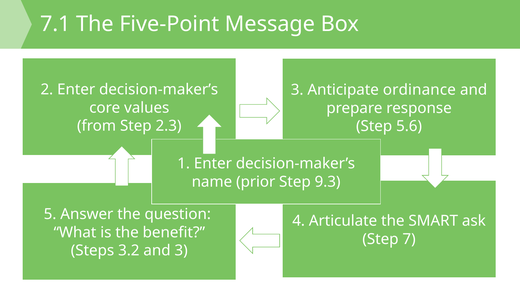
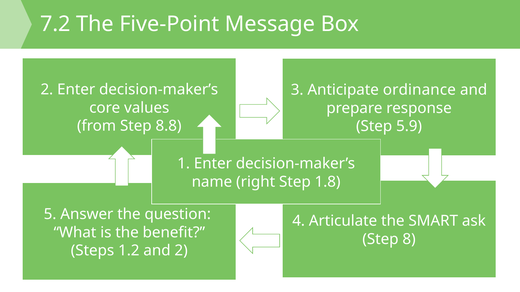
7.1: 7.1 -> 7.2 (55, 24)
2.3: 2.3 -> 8.8 (169, 126)
5.6: 5.6 -> 5.9 (409, 127)
prior: prior -> right (256, 182)
9.3: 9.3 -> 1.8 (328, 182)
7: 7 -> 8 (409, 240)
3.2: 3.2 -> 1.2 (129, 251)
and 3: 3 -> 2 (181, 251)
